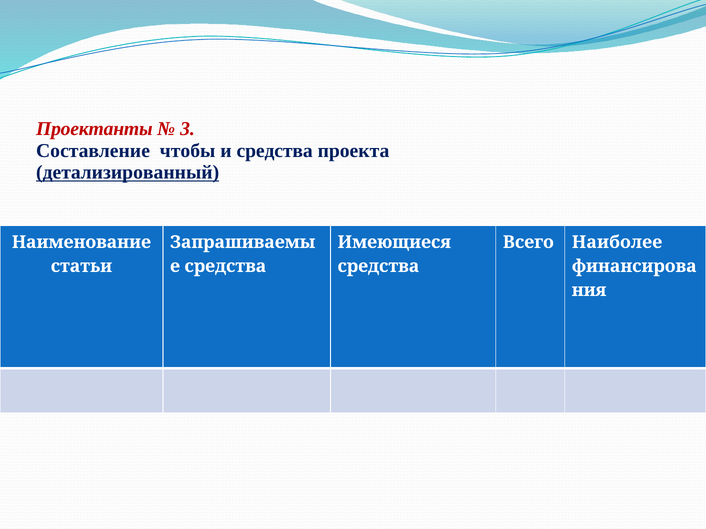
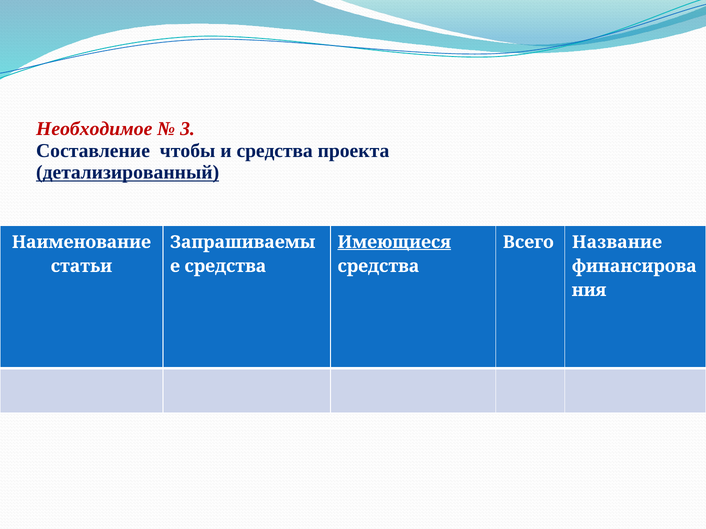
Проектанты: Проектанты -> Необходимое (94, 129)
Имеющиеся underline: none -> present (394, 242)
Наиболее: Наиболее -> Название (617, 242)
